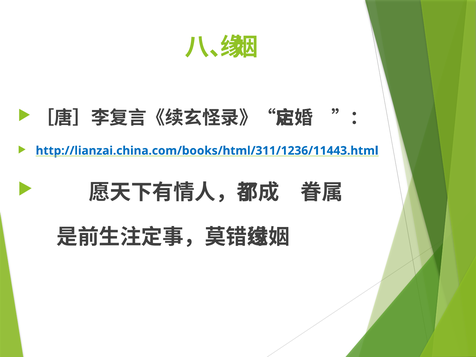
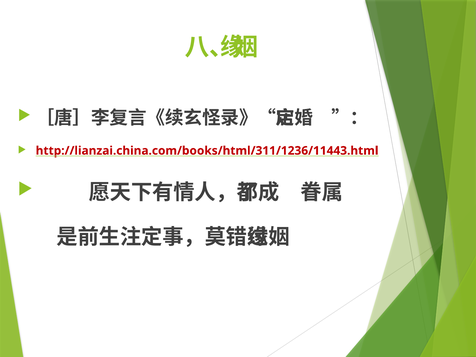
http://lianzai.china.com/books/html/311/1236/11443.html colour: blue -> red (207, 151)
